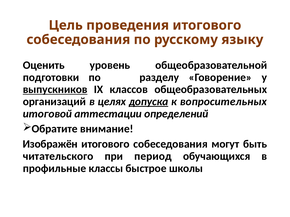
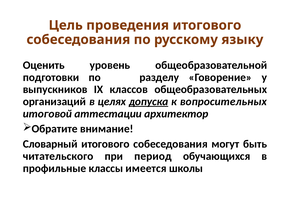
выпускников underline: present -> none (55, 90)
определений: определений -> архитектор (176, 114)
Изображён: Изображён -> Словарный (50, 144)
быстрое: быстрое -> имеется (146, 169)
